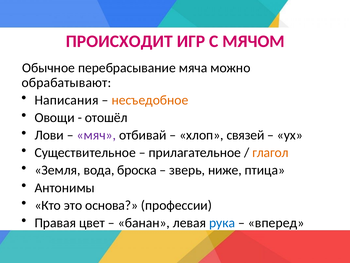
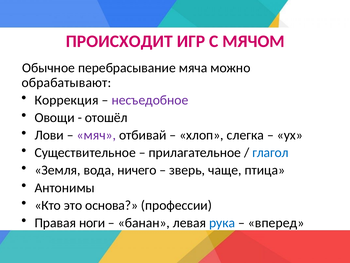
Написания: Написания -> Коррекция (67, 100)
несъедобное colour: orange -> purple (150, 100)
связей: связей -> слегка (245, 135)
глагол colour: orange -> blue (270, 152)
броска: броска -> ничего (137, 170)
ниже: ниже -> чаще (225, 170)
цвет: цвет -> ноги (92, 222)
